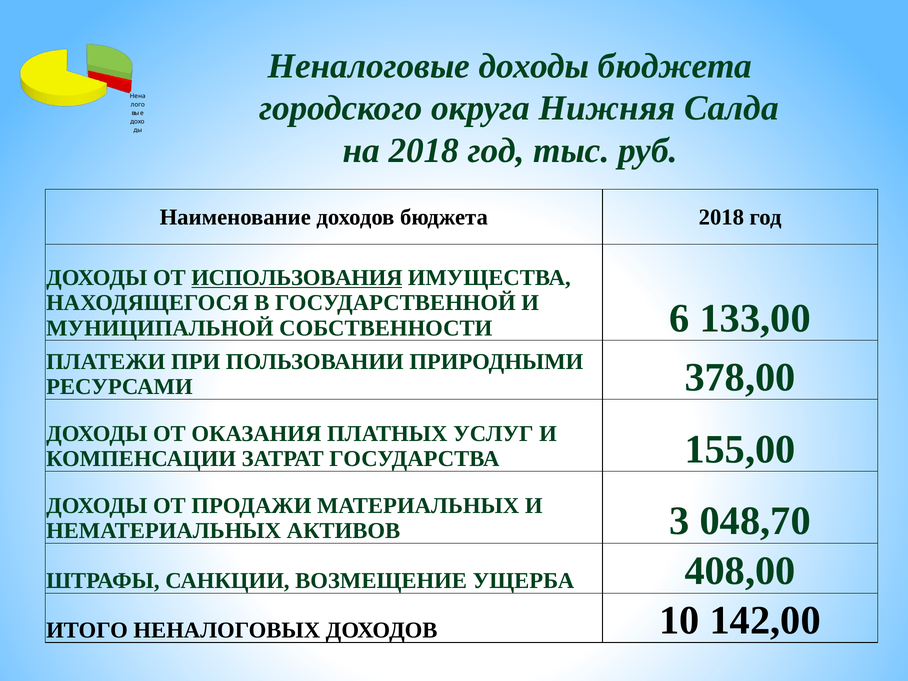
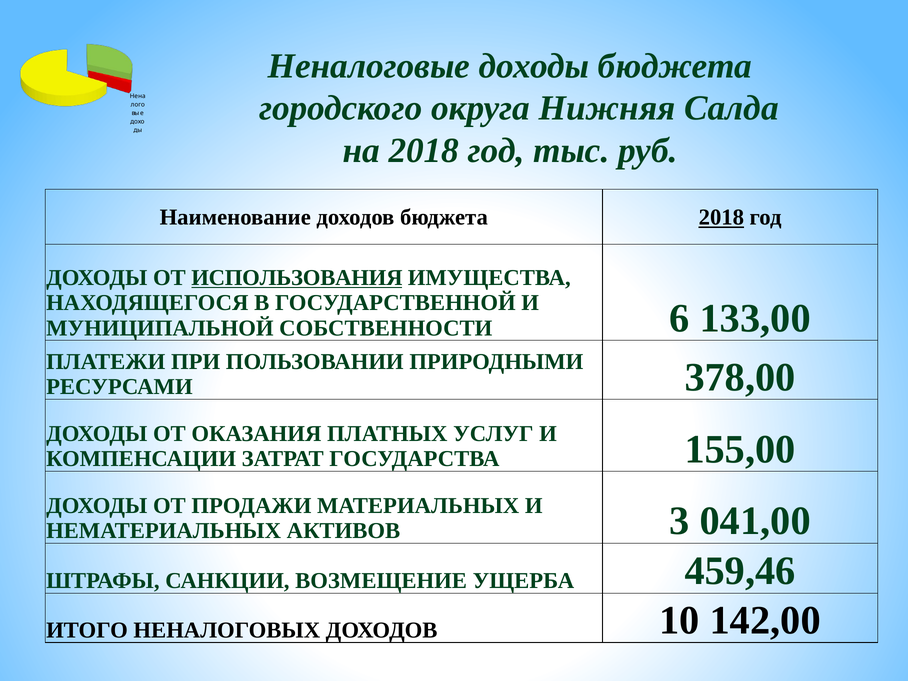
2018 underline: none -> present (721, 217)
048,70: 048,70 -> 041,00 (755, 521)
408,00: 408,00 -> 459,46 (740, 571)
